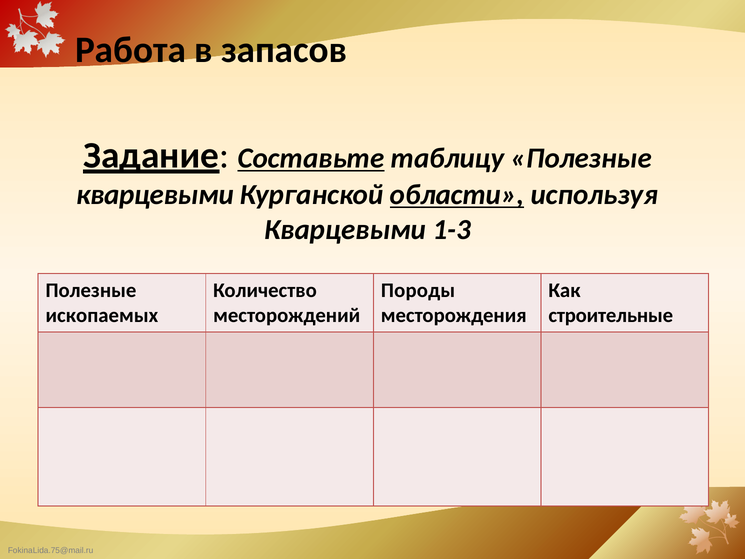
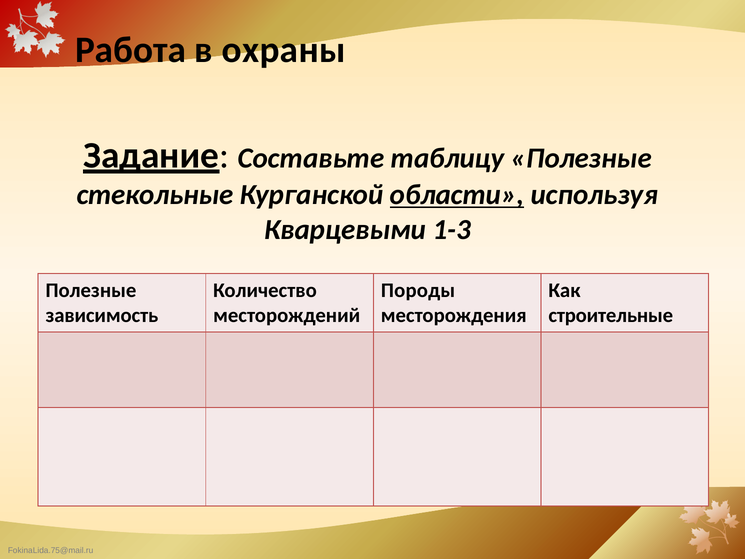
запасов: запасов -> охраны (284, 50)
Составьте underline: present -> none (311, 158)
кварцевыми: кварцевыми -> стекольные (155, 195)
ископаемых: ископаемых -> зависимость (102, 315)
